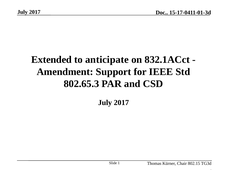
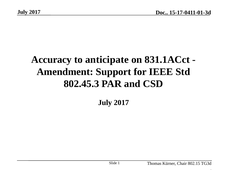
Extended: Extended -> Accuracy (52, 60)
832.1ACct: 832.1ACct -> 831.1ACct (167, 60)
802.65.3: 802.65.3 -> 802.45.3 (81, 84)
